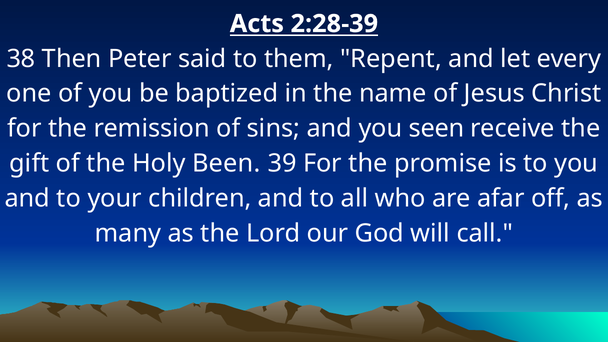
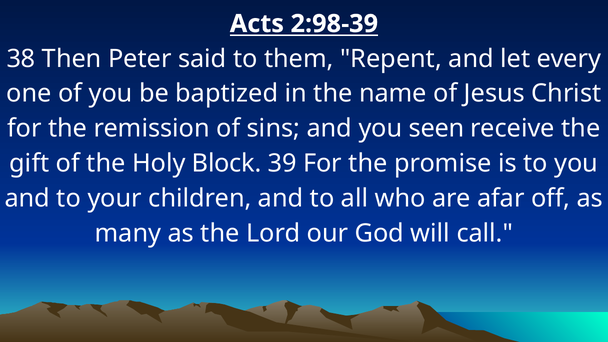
2:28-39: 2:28-39 -> 2:98-39 (334, 24)
Been: Been -> Block (227, 163)
